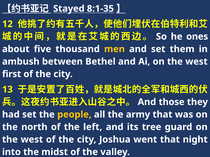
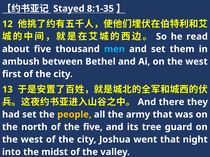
ones: ones -> read (197, 37)
men colour: yellow -> light blue (114, 49)
those: those -> there (172, 102)
the left: left -> five (93, 127)
